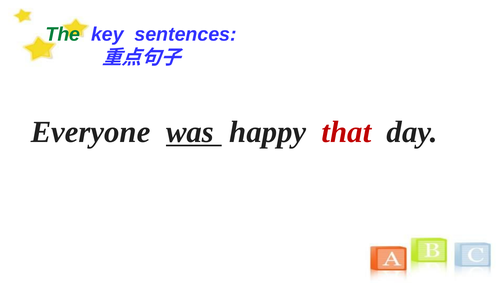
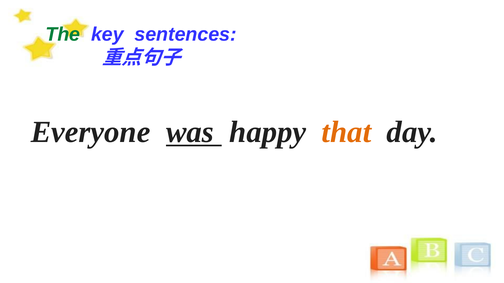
that colour: red -> orange (346, 132)
